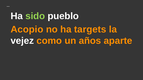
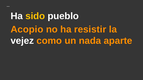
sido colour: light green -> yellow (35, 16)
targets: targets -> resistir (90, 30)
años: años -> nada (90, 41)
